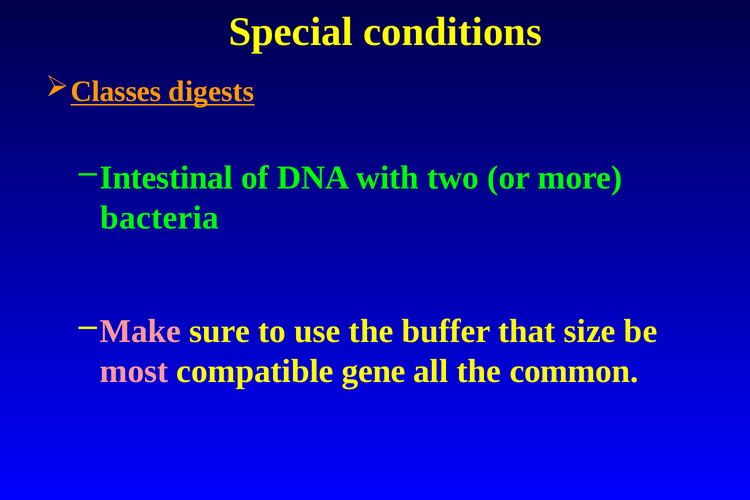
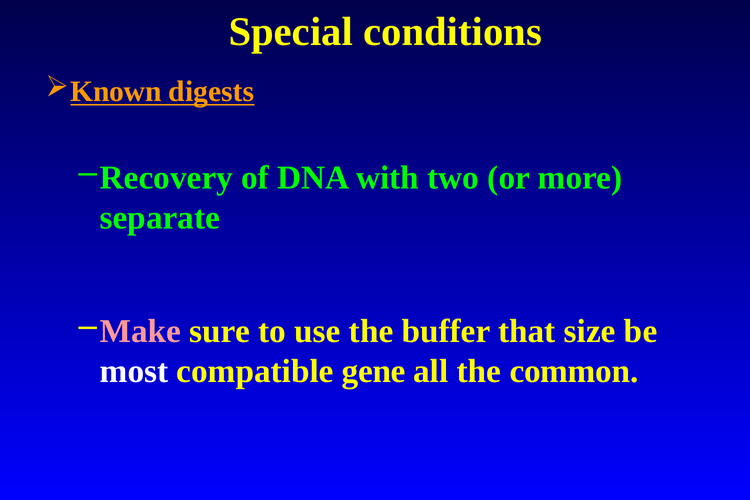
Classes: Classes -> Known (116, 92)
Intestinal: Intestinal -> Recovery (166, 178)
bacteria: bacteria -> separate (160, 218)
most colour: pink -> white (134, 371)
